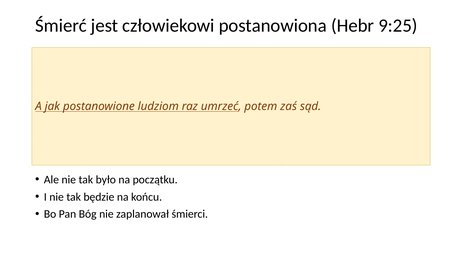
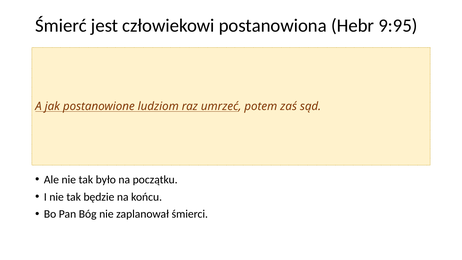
9:25: 9:25 -> 9:95 (398, 26)
